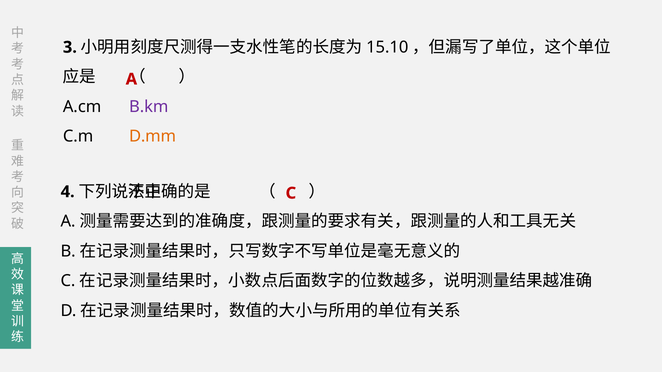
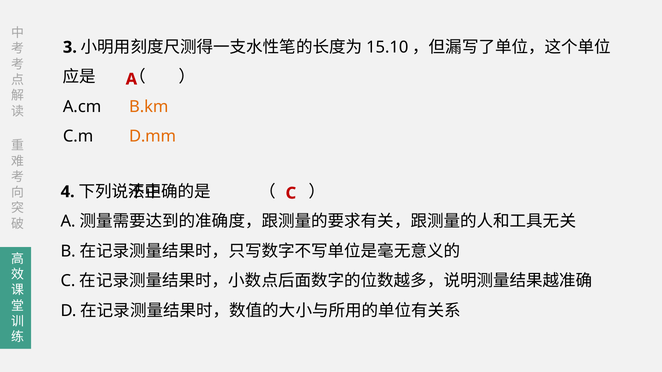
B.km colour: purple -> orange (149, 107)
